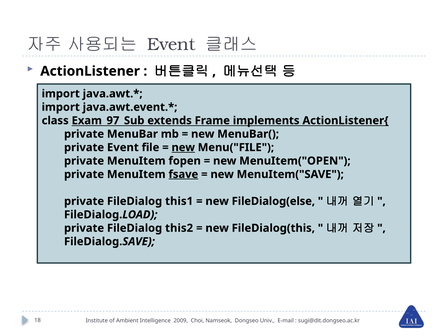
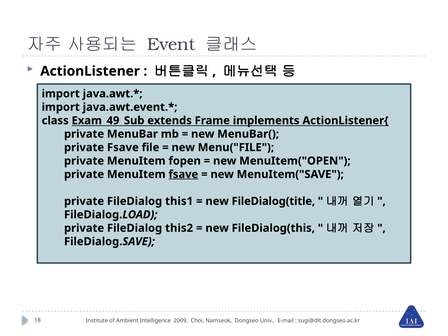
Exam_97_Sub: Exam_97_Sub -> Exam_49_Sub (108, 121)
private Event: Event -> Fsave (123, 147)
new underline: present -> none (183, 147)
FileDialog(else: FileDialog(else -> FileDialog(title (273, 201)
